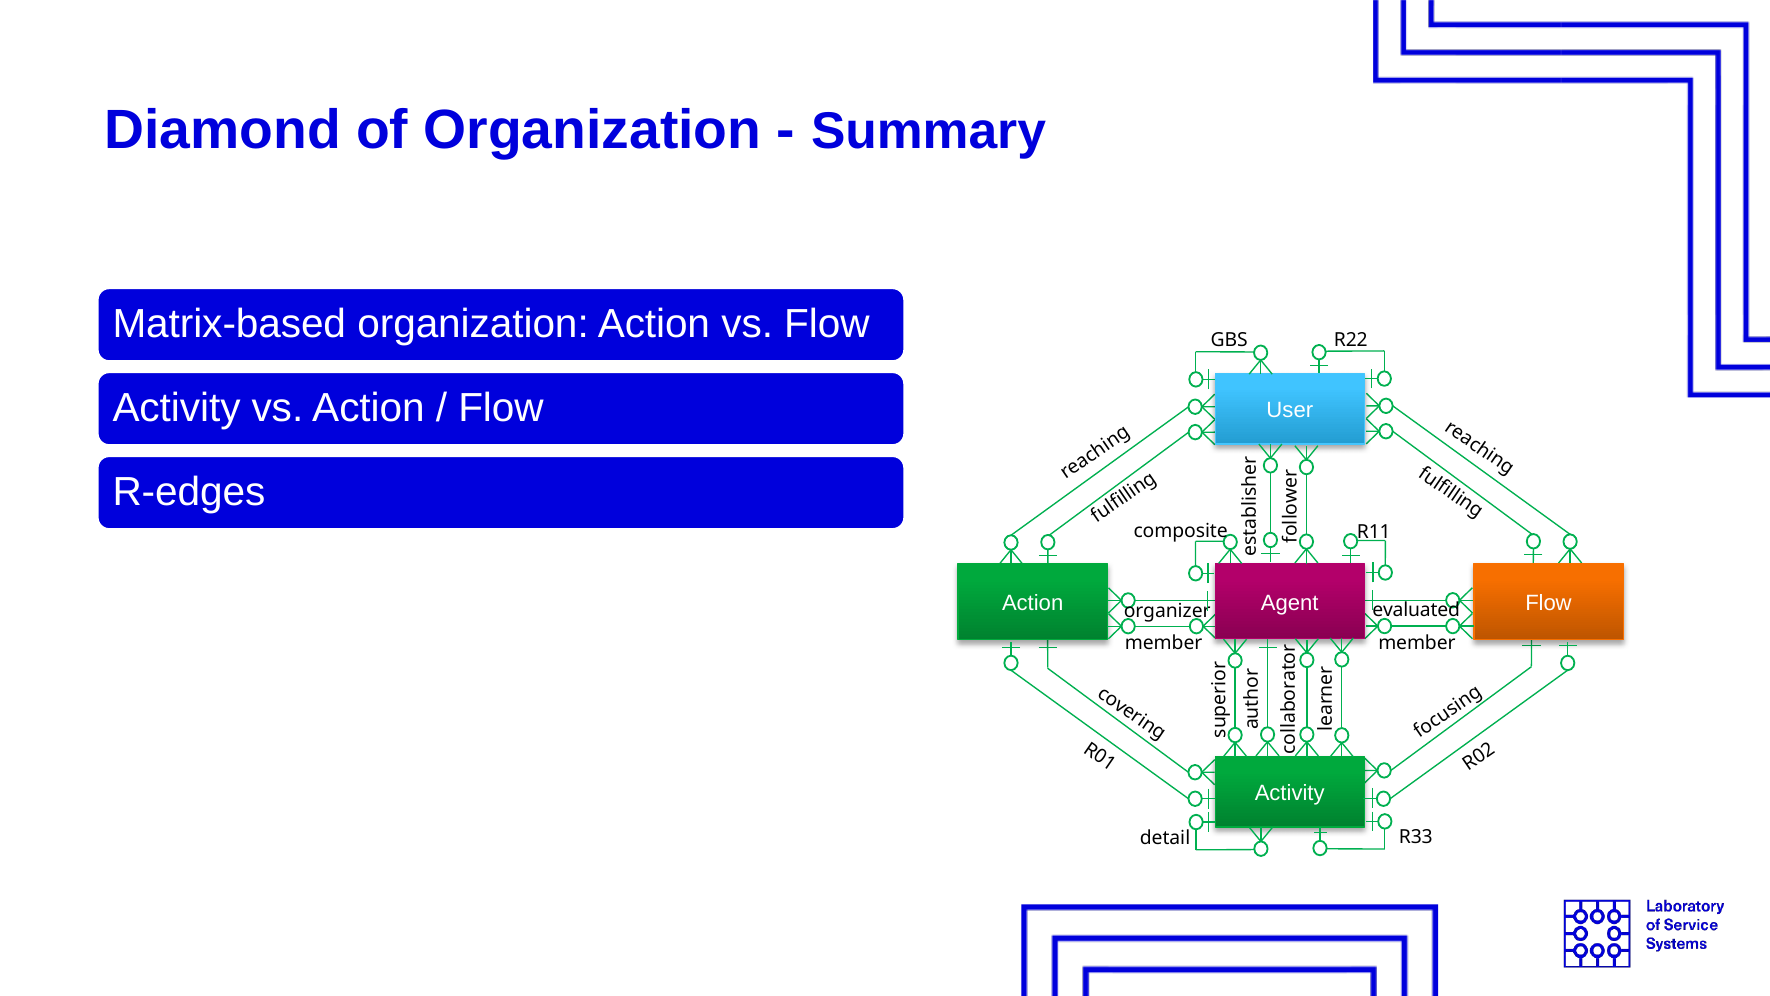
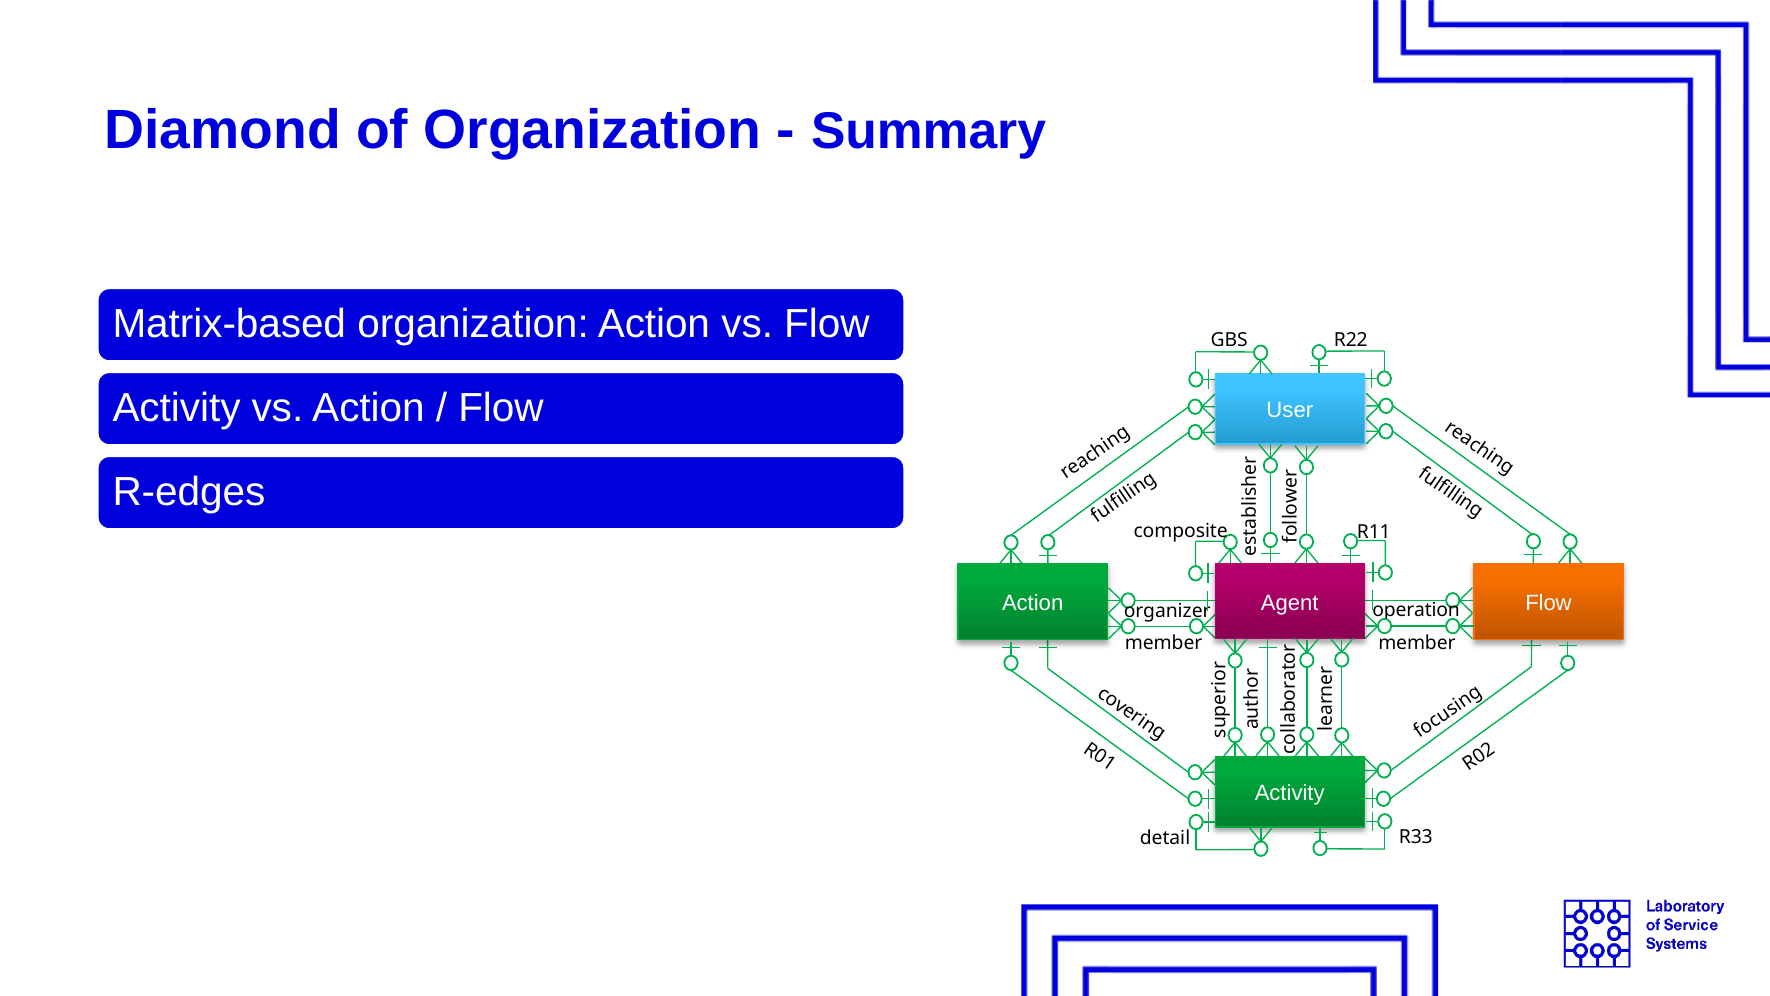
evaluated: evaluated -> operation (1416, 610)
